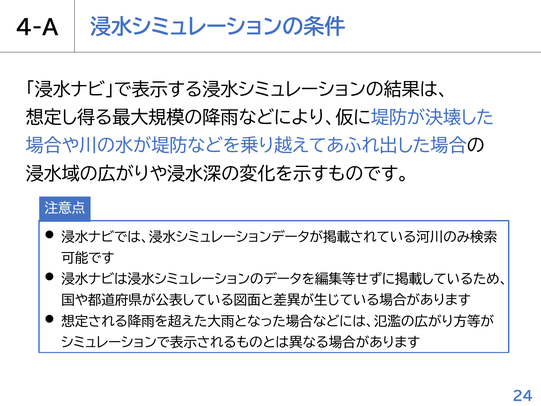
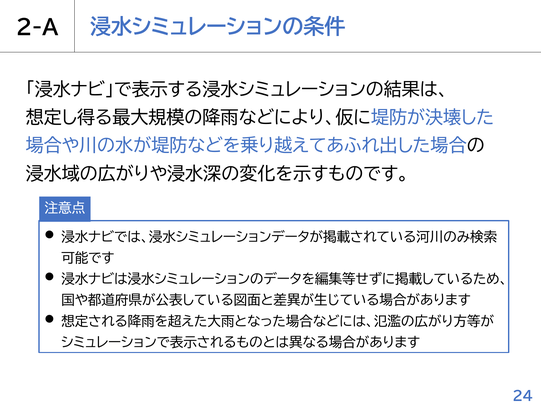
4-A: 4-A -> 2-A (37, 28)
